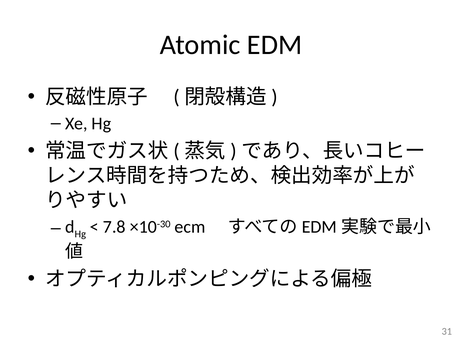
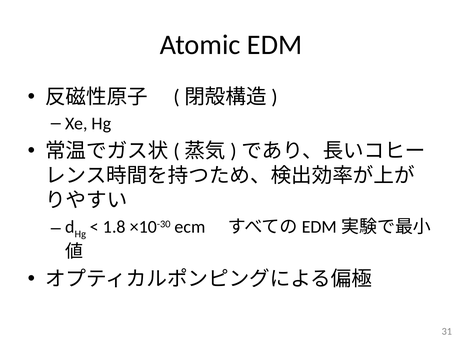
7.8: 7.8 -> 1.8 (114, 227)
